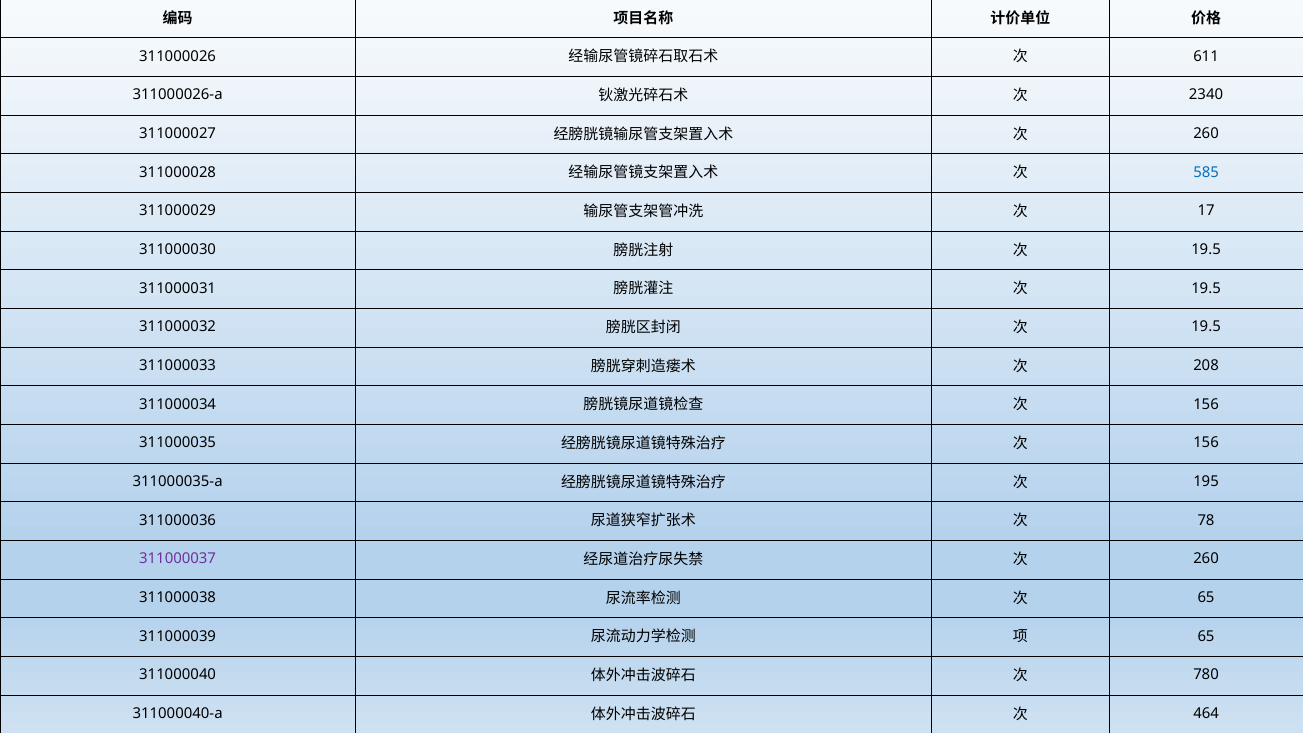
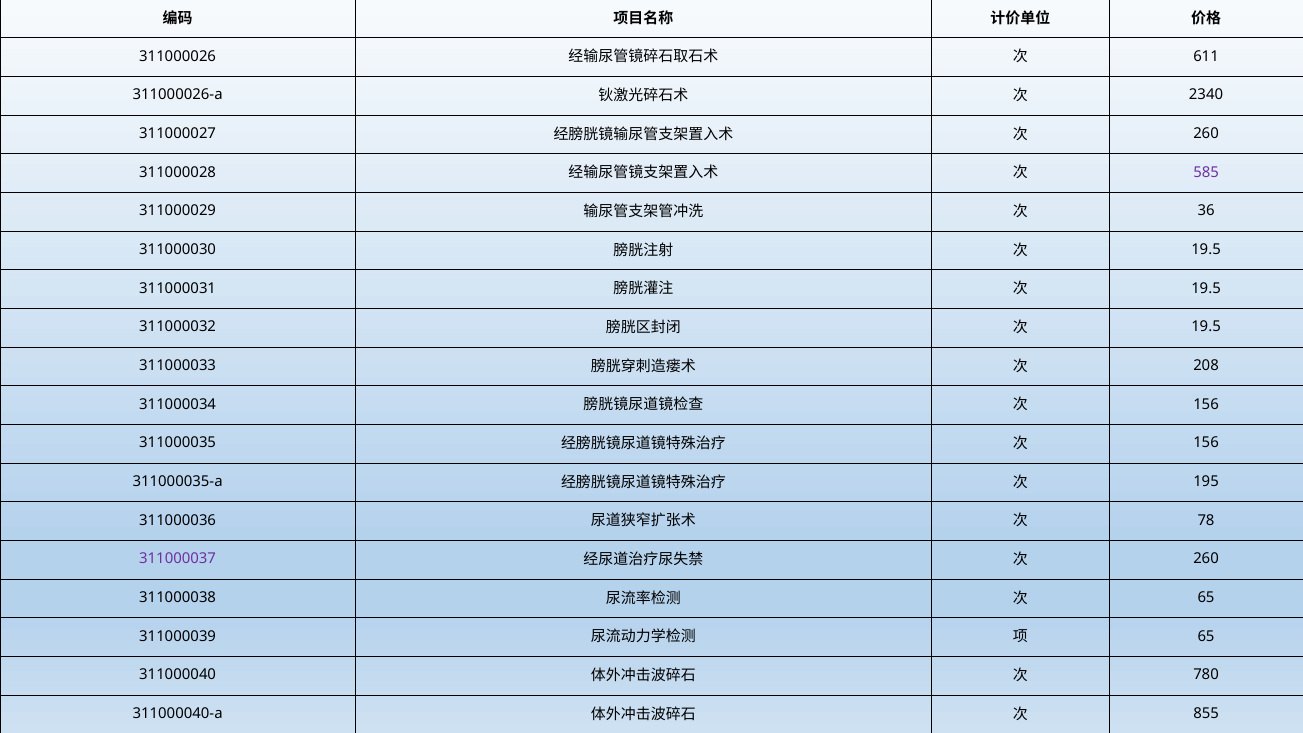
585 colour: blue -> purple (1206, 172)
17: 17 -> 36 (1206, 211)
464: 464 -> 855 (1206, 713)
